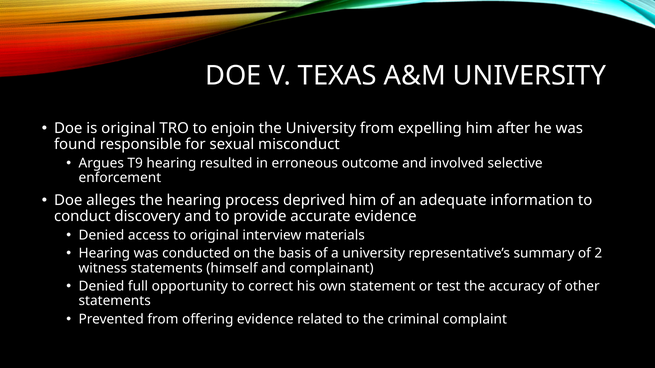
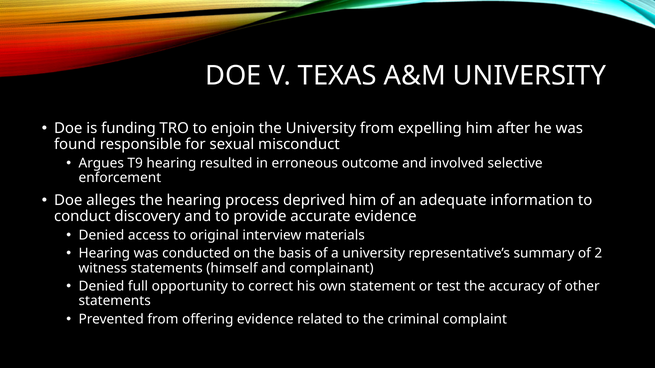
is original: original -> funding (128, 128)
